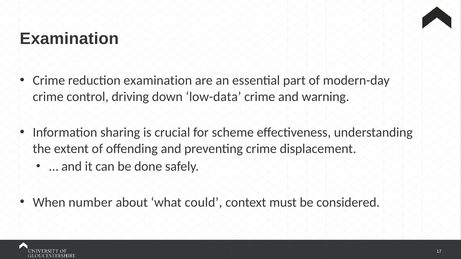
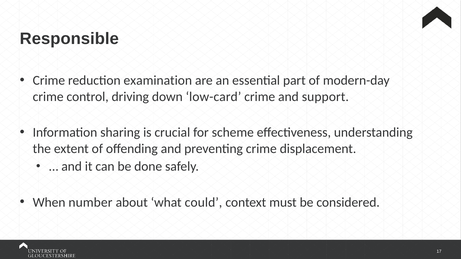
Examination: Examination -> Responsible (69, 39)
low-data: low-data -> low-card (213, 97)
warning: warning -> support (325, 97)
